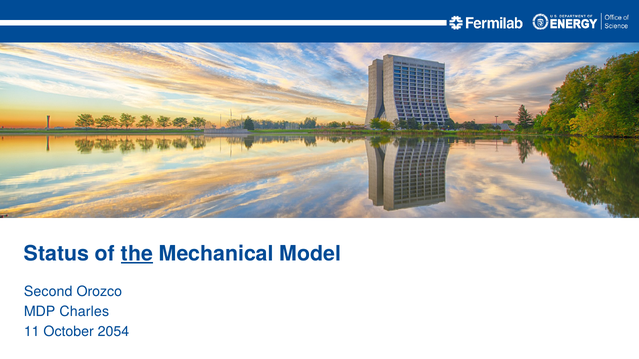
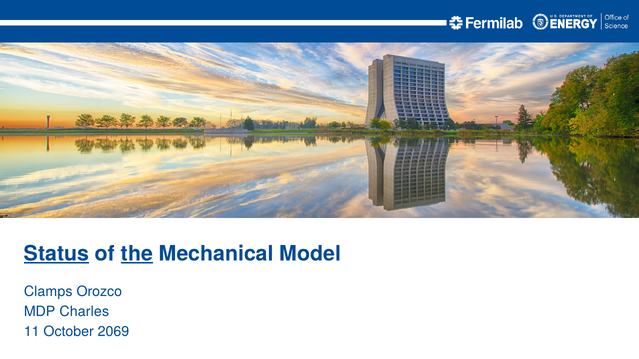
Status underline: none -> present (56, 254)
Second: Second -> Clamps (48, 292)
2054: 2054 -> 2069 (113, 332)
